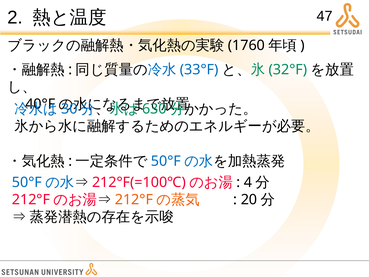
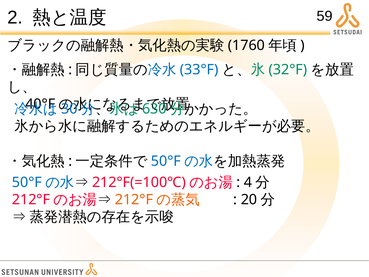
47: 47 -> 59 (325, 16)
